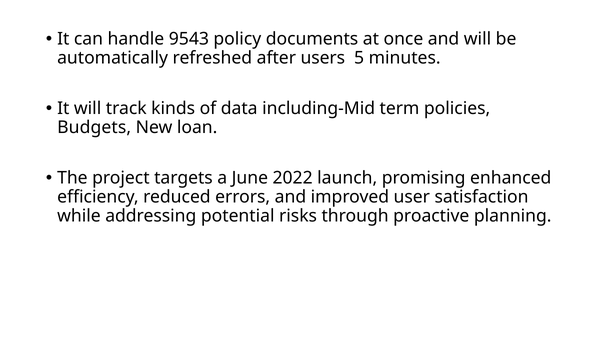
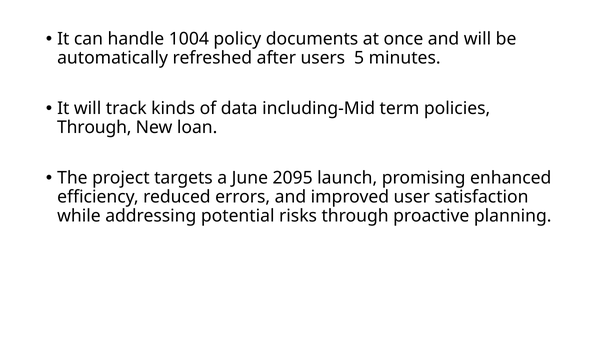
9543: 9543 -> 1004 (189, 39)
Budgets: Budgets -> Through (94, 127)
2022: 2022 -> 2095 (293, 178)
